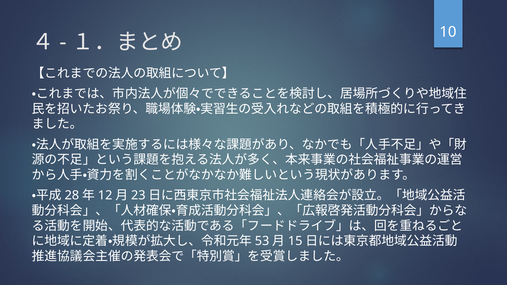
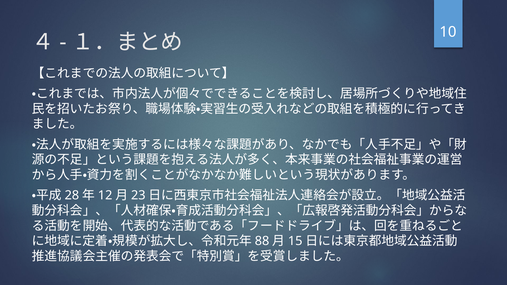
53: 53 -> 88 (262, 241)
